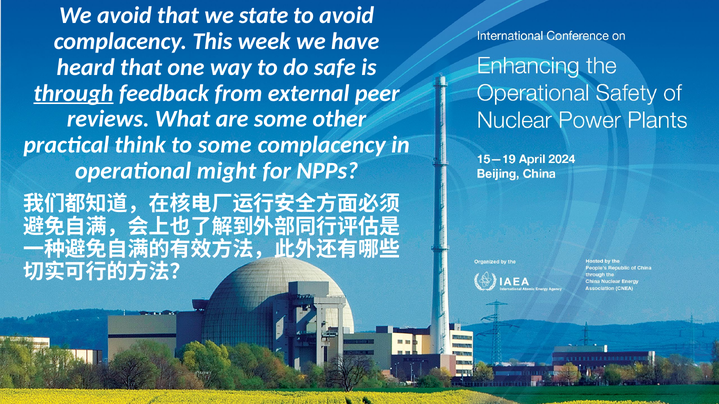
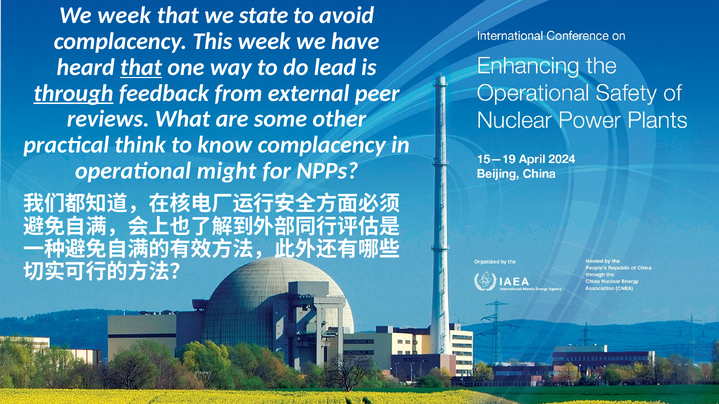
We avoid: avoid -> week (124, 16)
that underline: none -> present (141, 67)
safe: safe -> lead (335, 67)
to some: some -> know (225, 145)
